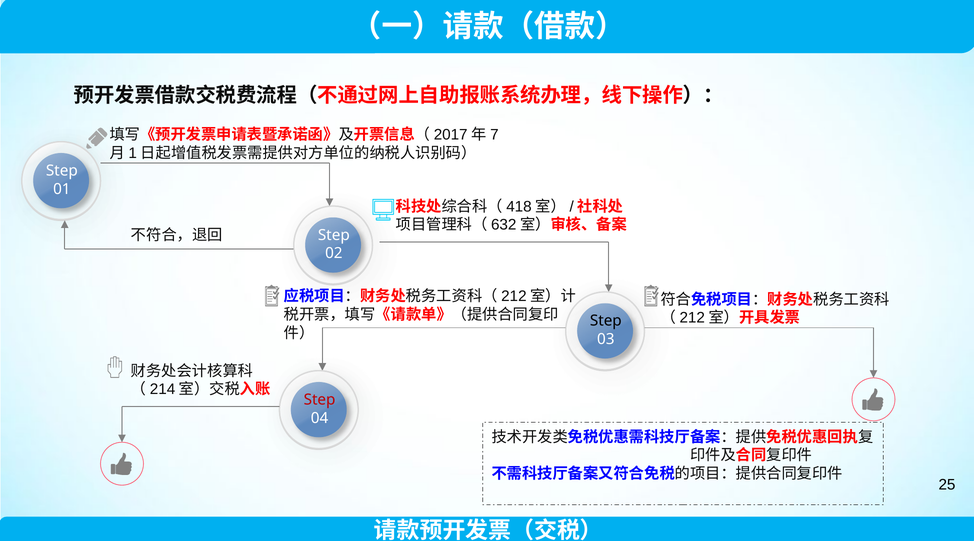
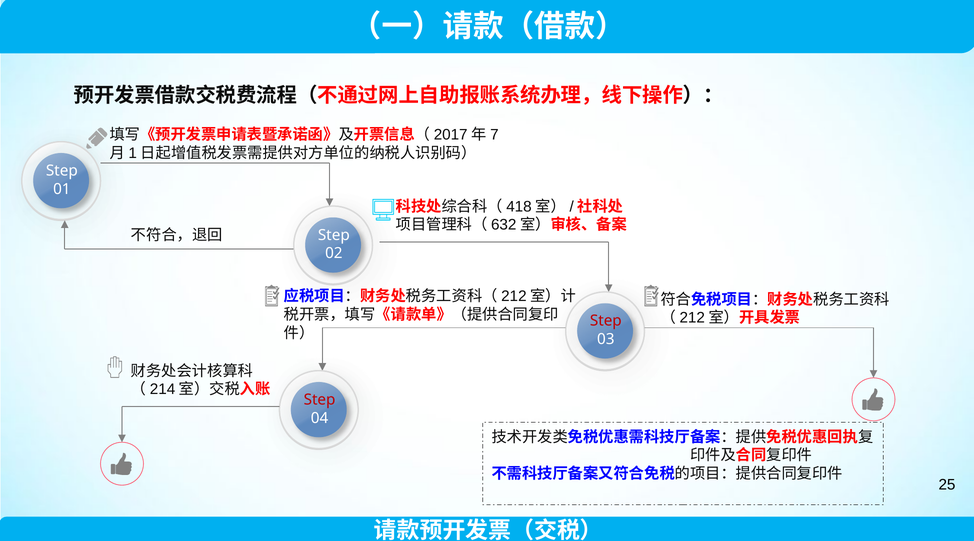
Step colour: black -> red (606, 321)
